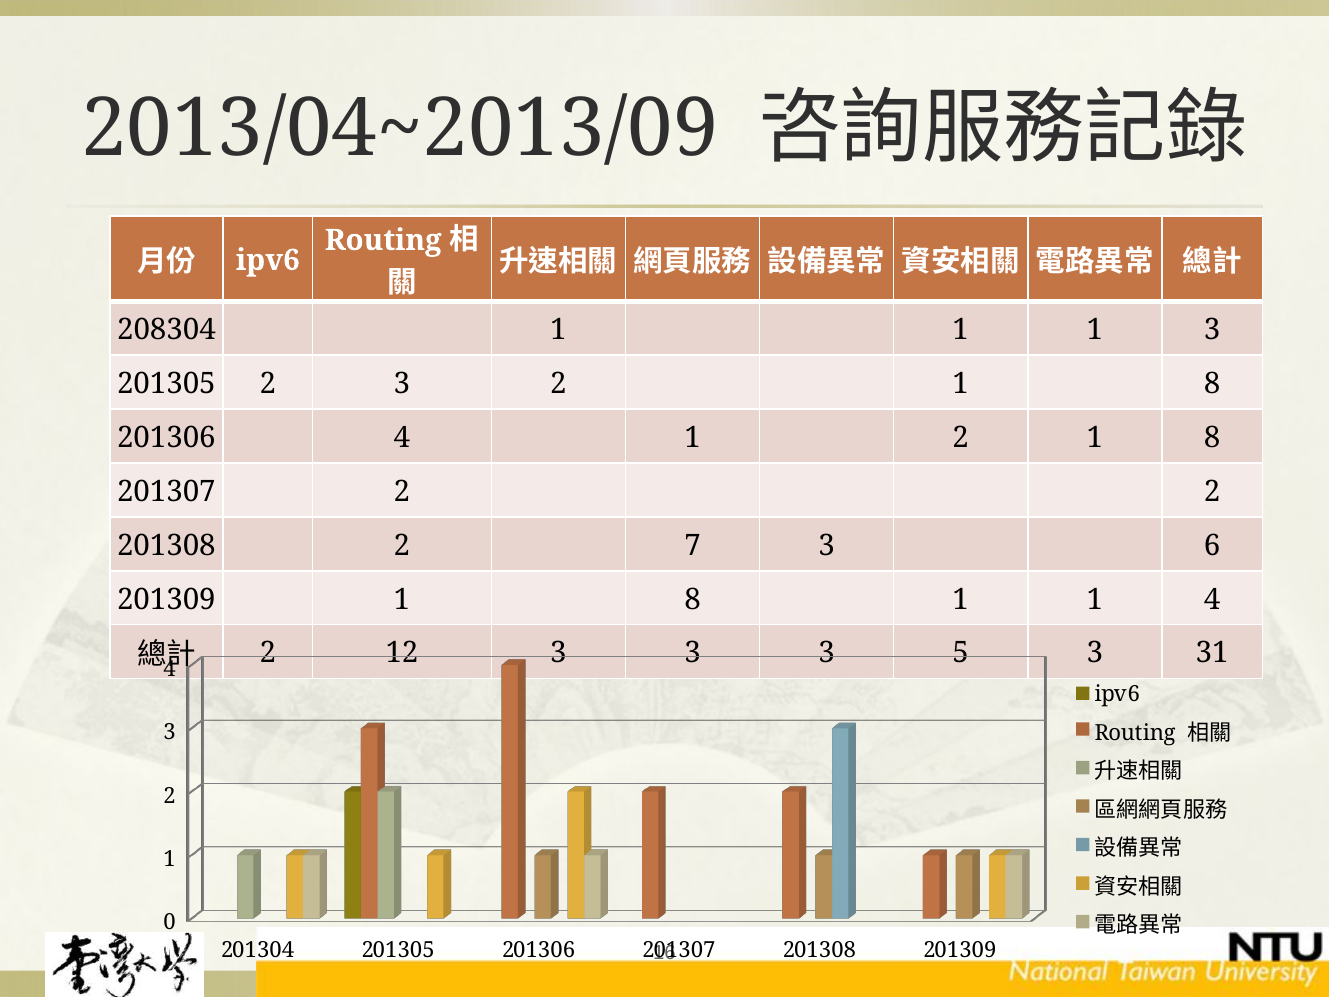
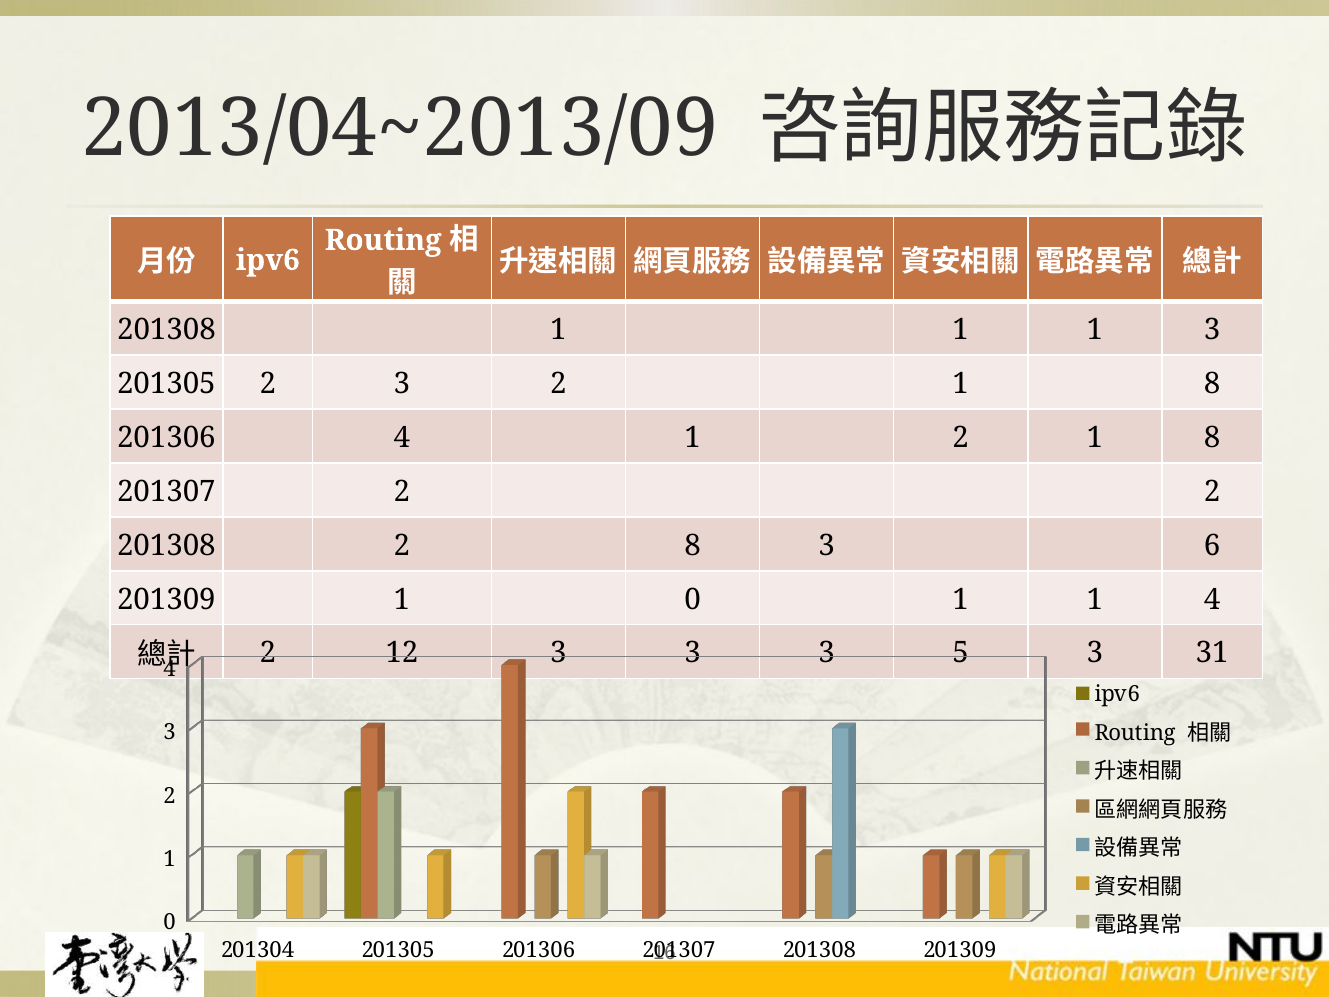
208304: 208304 -> 201308 (166, 330)
2 7: 7 -> 8 (693, 545)
201309 1 8: 8 -> 0 (693, 599)
